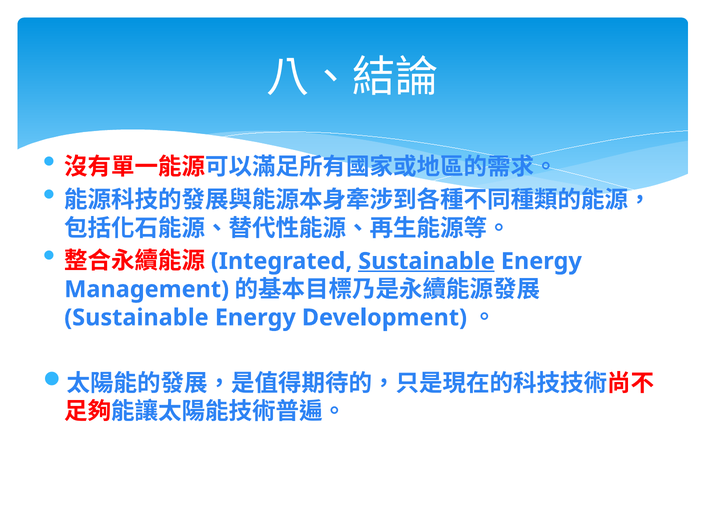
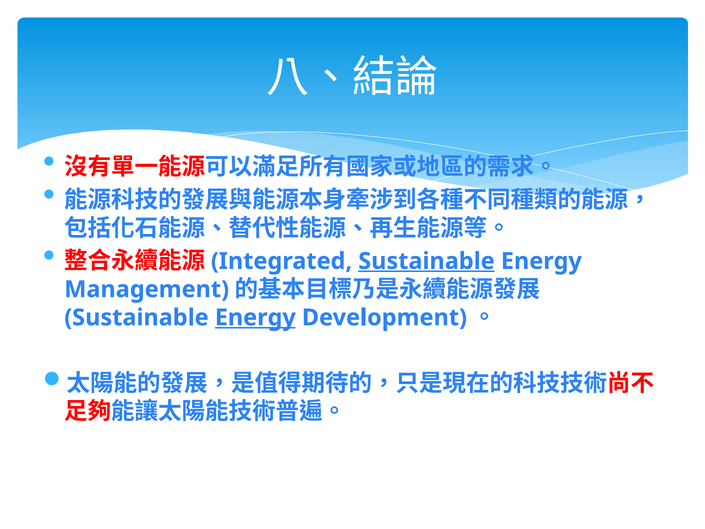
Energy underline: none -> present (255, 317)
